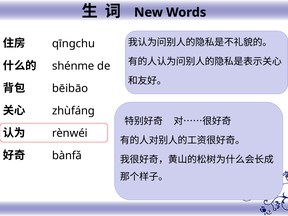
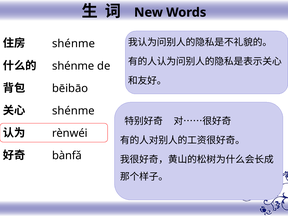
qīngchu: qīngchu -> shénme (74, 44)
zhùfáng: zhùfáng -> shénme (73, 111)
